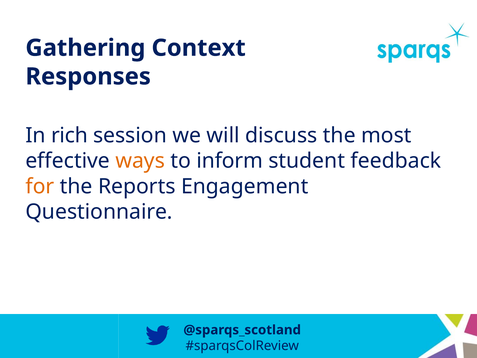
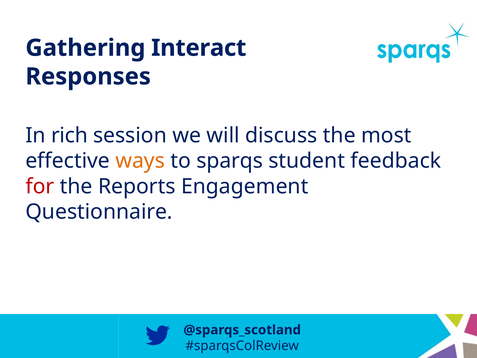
Context: Context -> Interact (199, 48)
inform: inform -> sparqs (230, 161)
for colour: orange -> red (40, 186)
